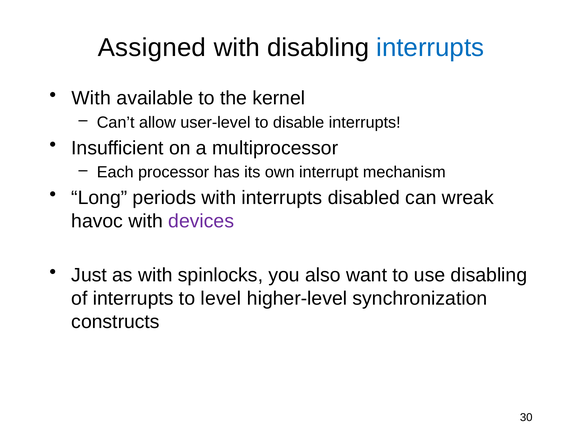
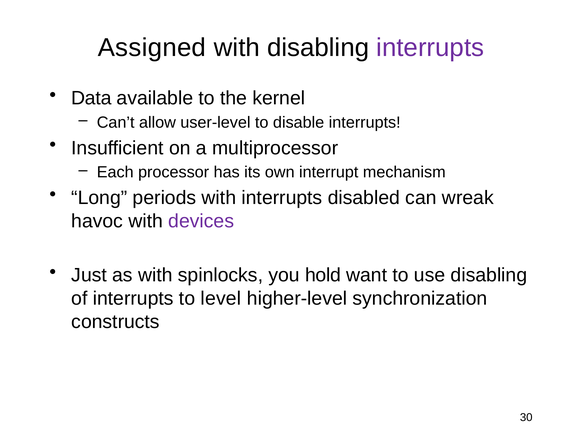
interrupts colour: blue -> purple (430, 48)
With: With -> Data (91, 98)
also: also -> hold (323, 276)
